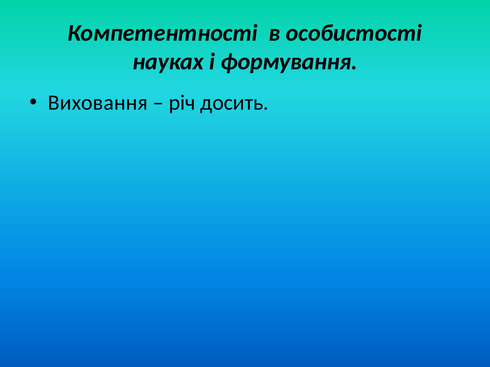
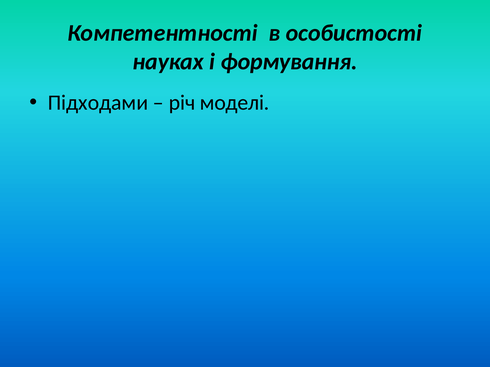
Виховання: Виховання -> Підходами (98, 103)
досить: досить -> моделі (235, 103)
